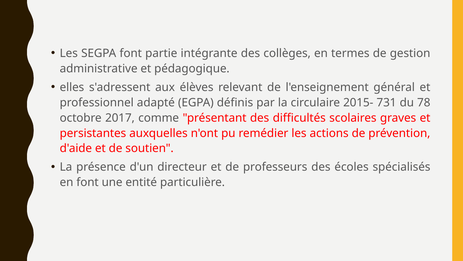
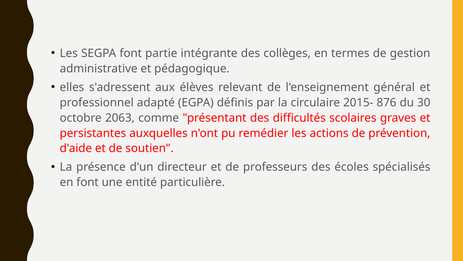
731: 731 -> 876 (387, 102)
78: 78 -> 30 (424, 102)
2017: 2017 -> 2063 (120, 118)
